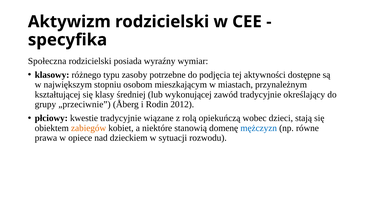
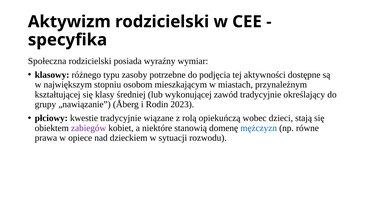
„przeciwnie: „przeciwnie -> „nawiązanie (85, 104)
2012: 2012 -> 2023 (182, 104)
zabiegów colour: orange -> purple (89, 128)
